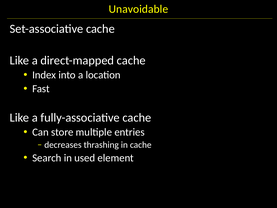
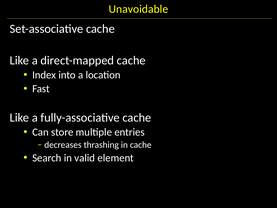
used: used -> valid (85, 158)
